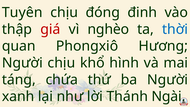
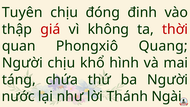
nghèo: nghèo -> không (108, 29)
thời colour: blue -> red (175, 29)
Hương: Hương -> Quang (163, 46)
xanh: xanh -> nước (18, 96)
